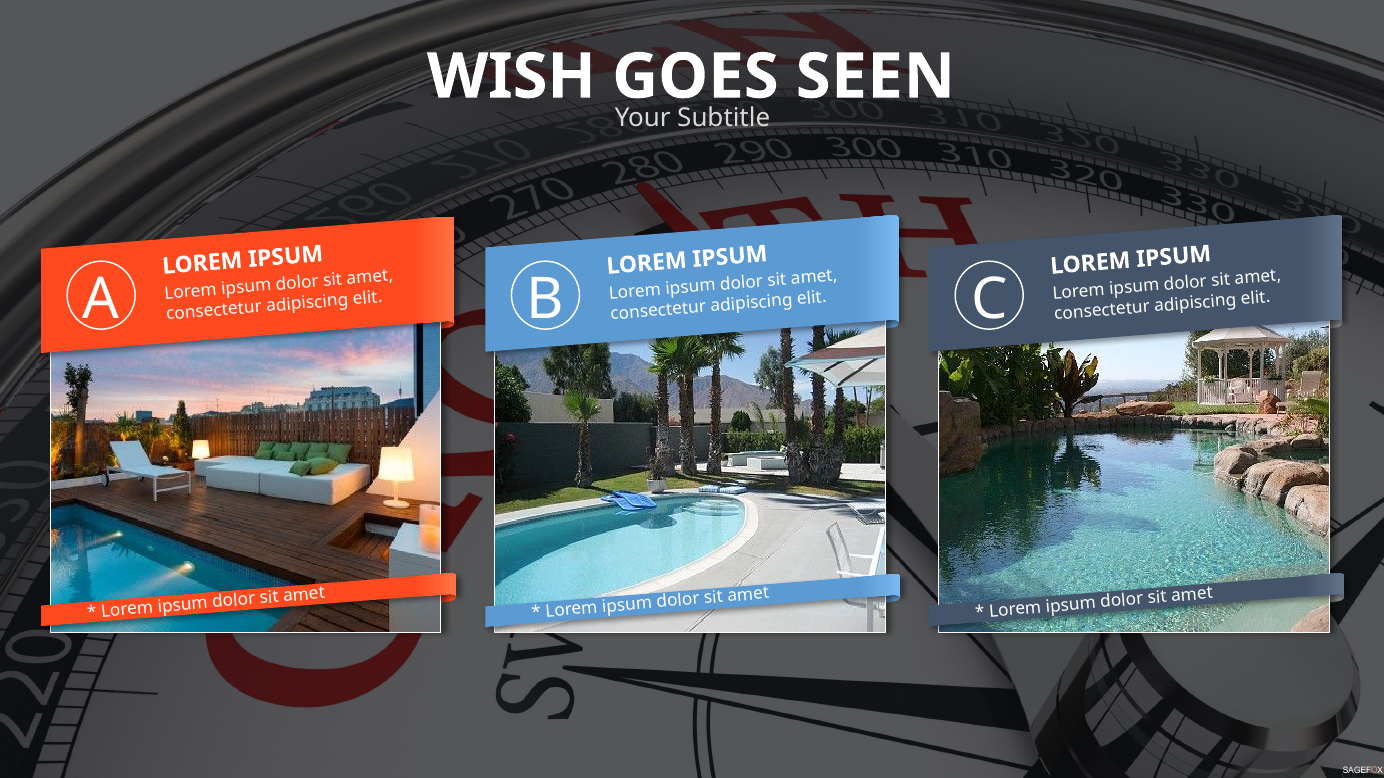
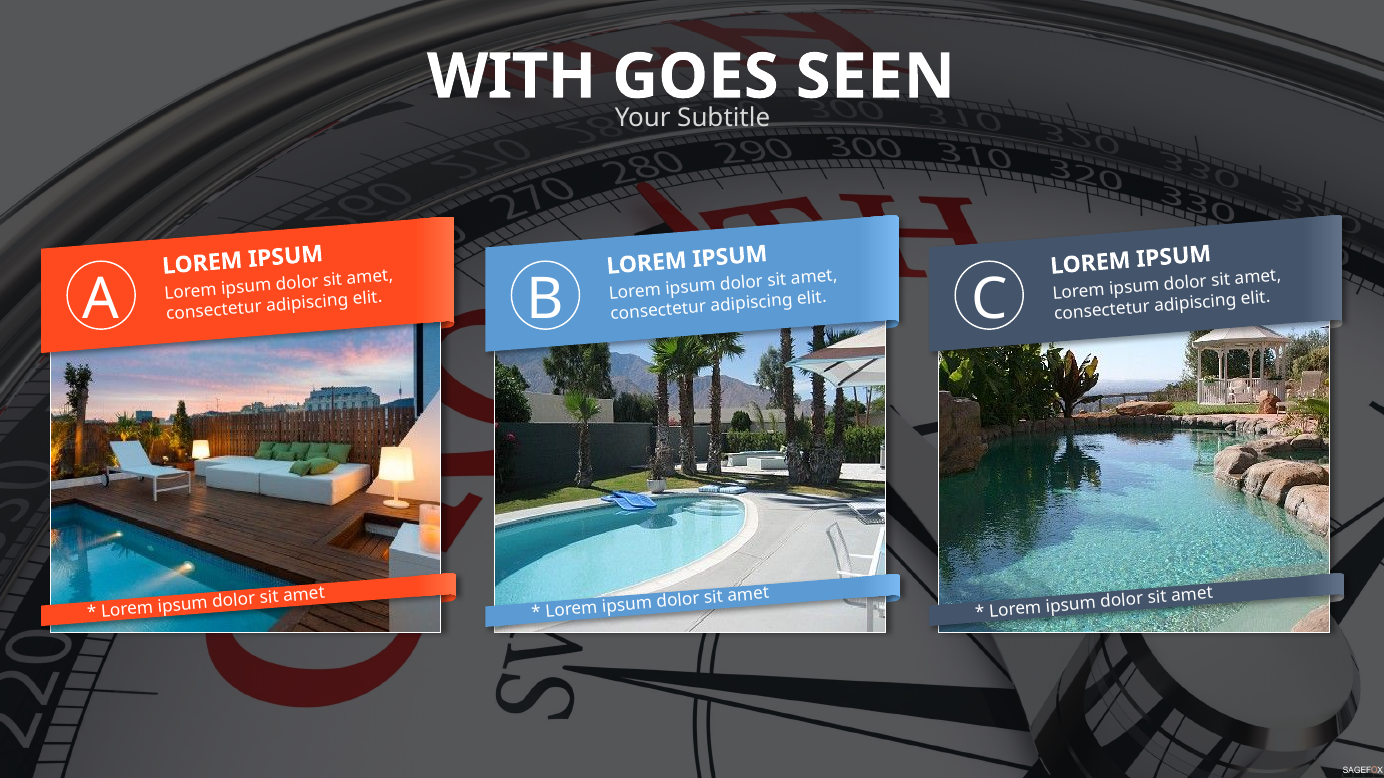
WISH: WISH -> WITH (512, 77)
